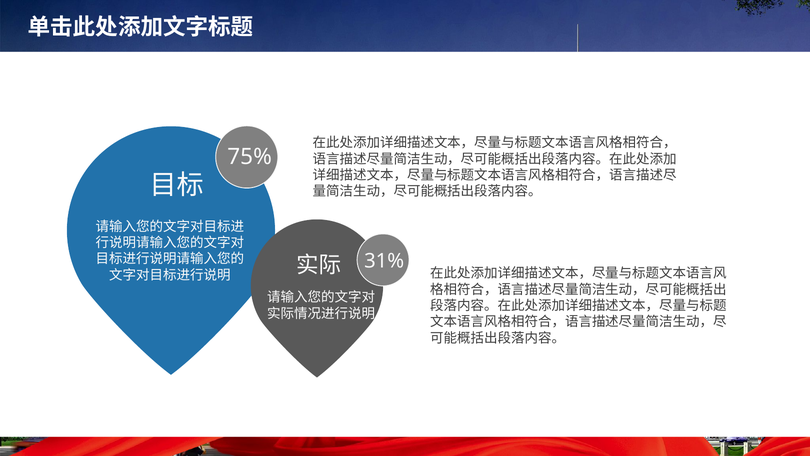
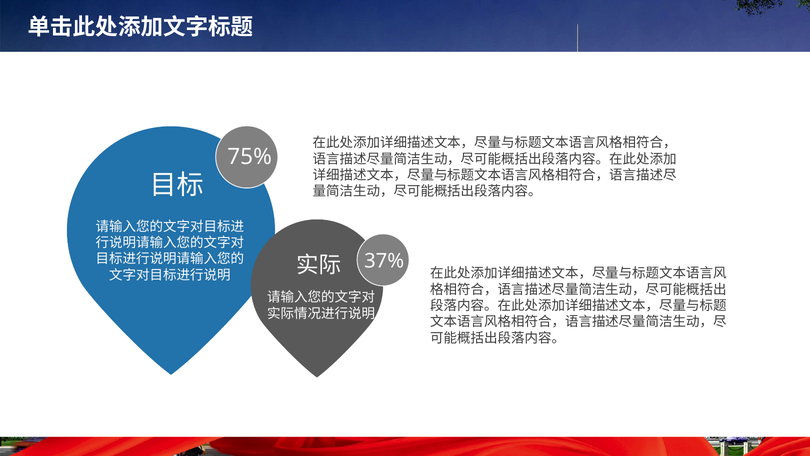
31%: 31% -> 37% (384, 261)
